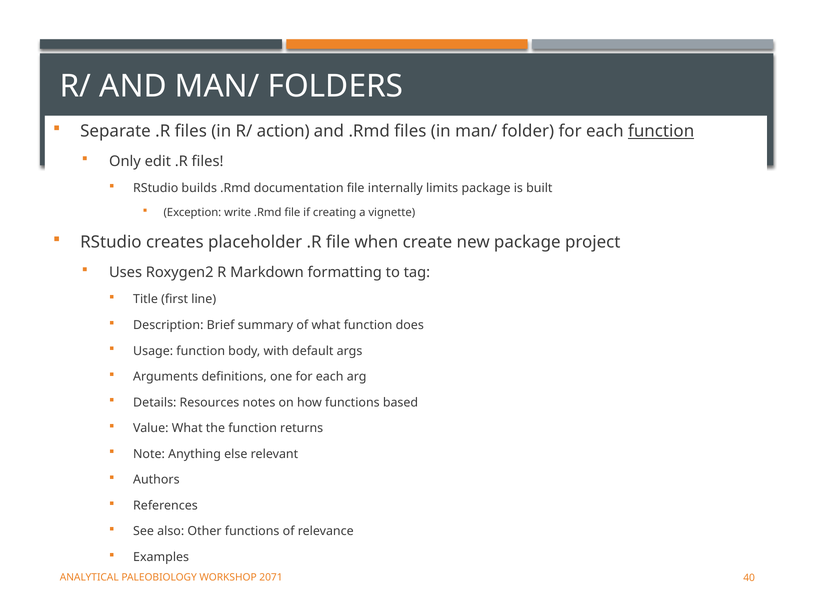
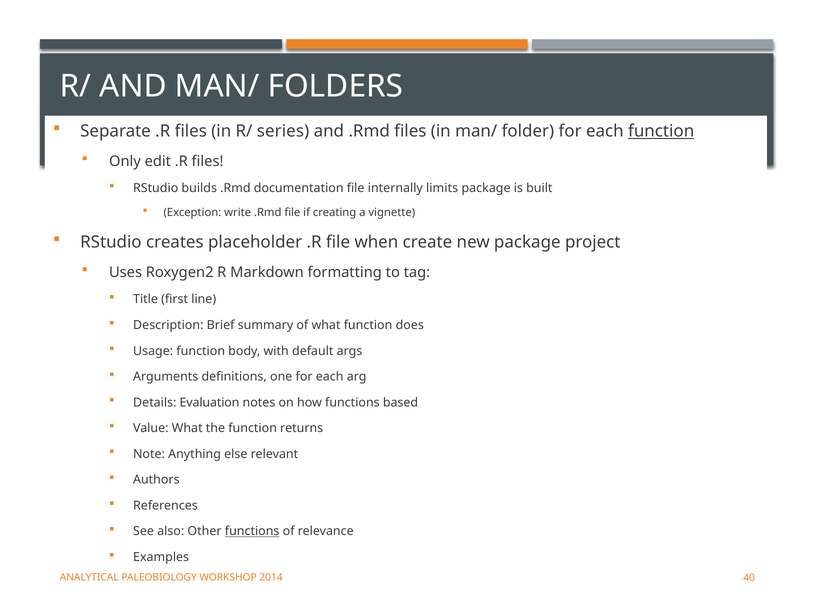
action: action -> series (283, 131)
Resources: Resources -> Evaluation (209, 403)
functions underline: none -> present (252, 532)
2071: 2071 -> 2014 (271, 578)
